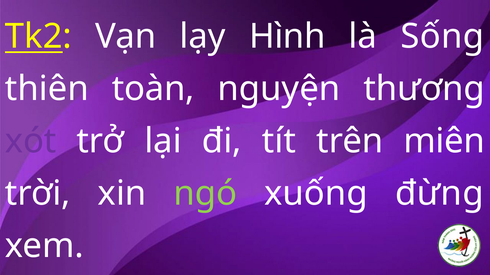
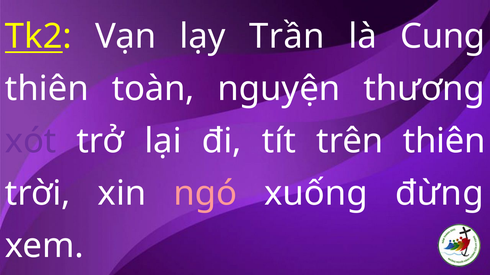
Hình: Hình -> Trần (287, 37)
Sống: Sống -> Cung (443, 37)
trên miên: miên -> thiên (444, 141)
ngó colour: light green -> pink (205, 194)
